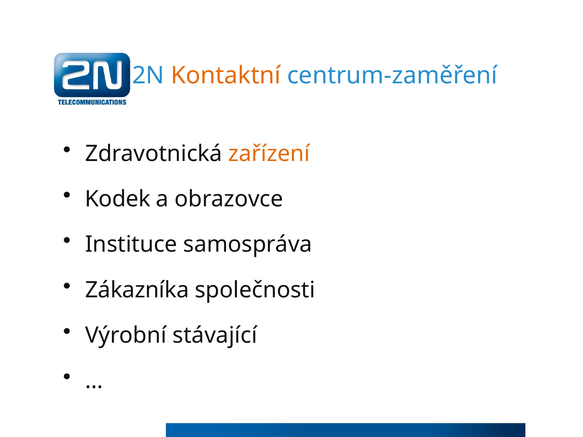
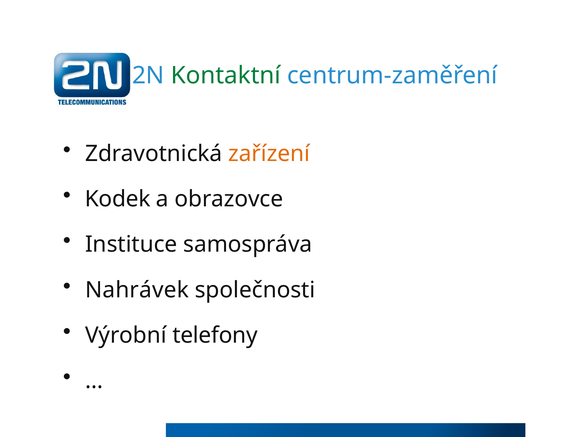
Kontaktní colour: orange -> green (226, 76)
Zákazníka: Zákazníka -> Nahrávek (137, 290)
stávající: stávající -> telefony (215, 335)
